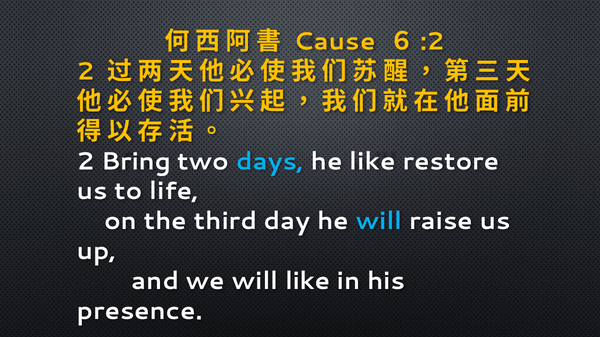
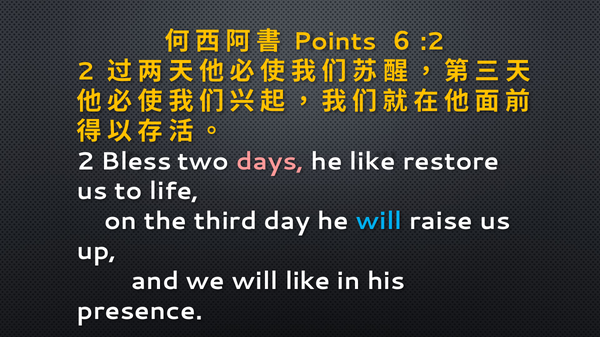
Cause: Cause -> Points (335, 42)
Bring: Bring -> Bless (136, 162)
days colour: light blue -> pink (270, 162)
